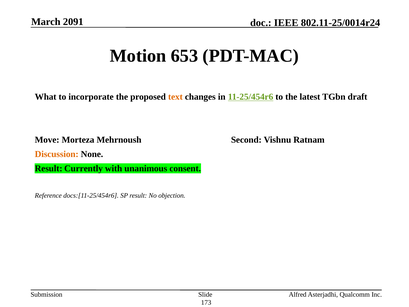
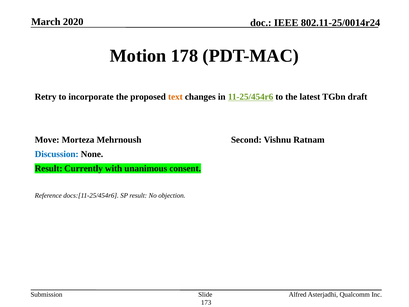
2091: 2091 -> 2020 (73, 22)
653: 653 -> 178 (184, 56)
What: What -> Retry (46, 97)
Discussion colour: orange -> blue (57, 154)
